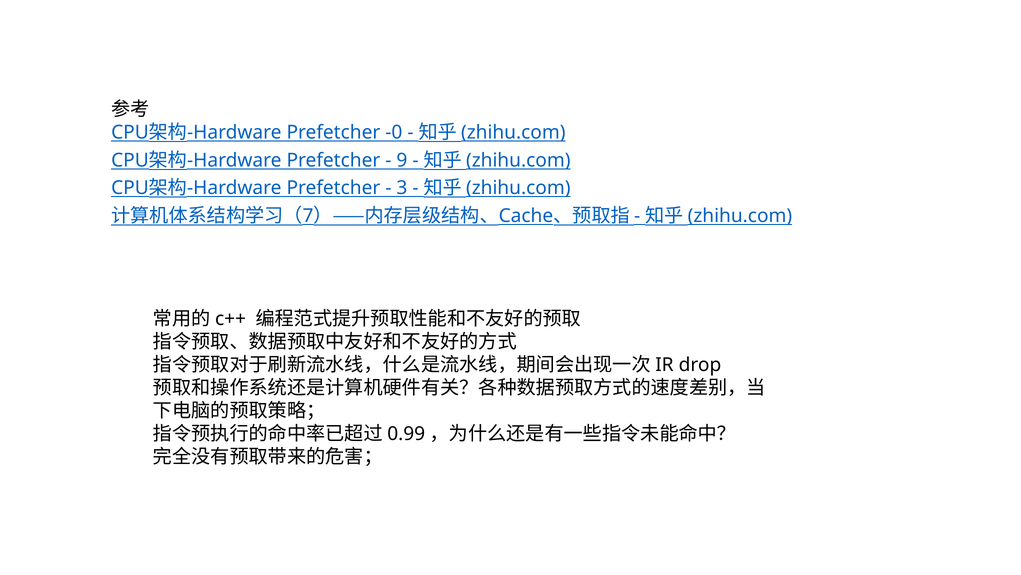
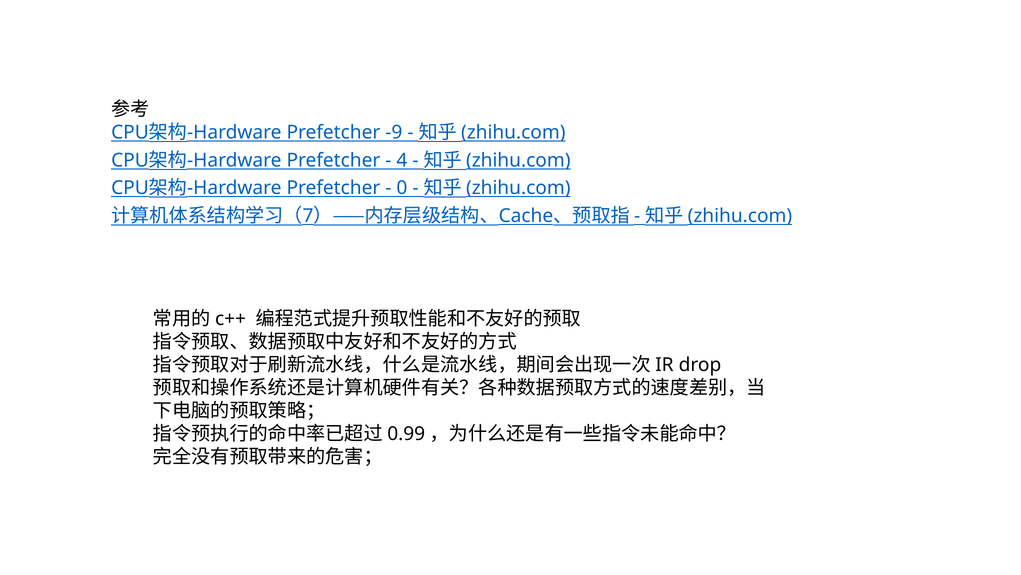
-0: -0 -> -9 (394, 132)
9: 9 -> 4 (402, 160)
3: 3 -> 0 (402, 188)
